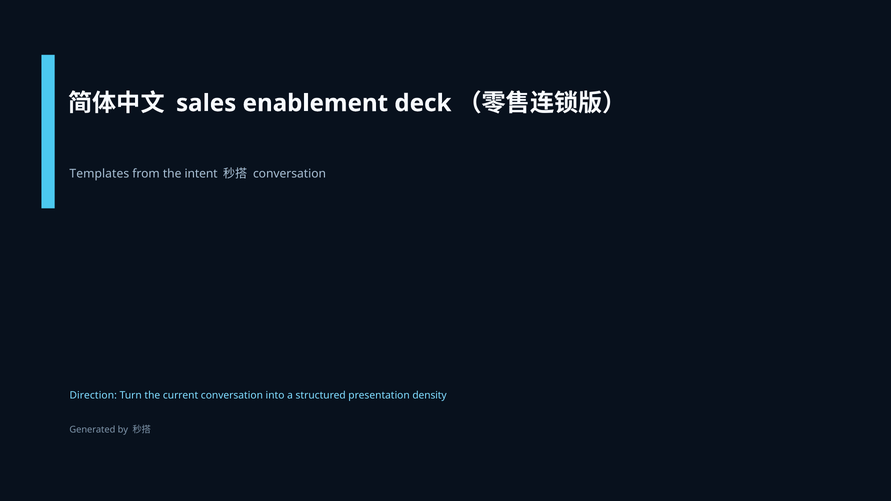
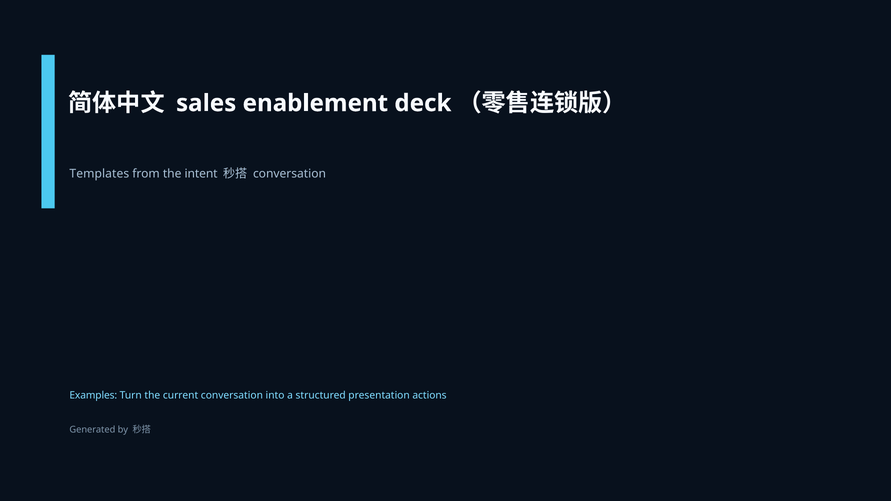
Direction: Direction -> Examples (93, 396)
density: density -> actions (430, 396)
